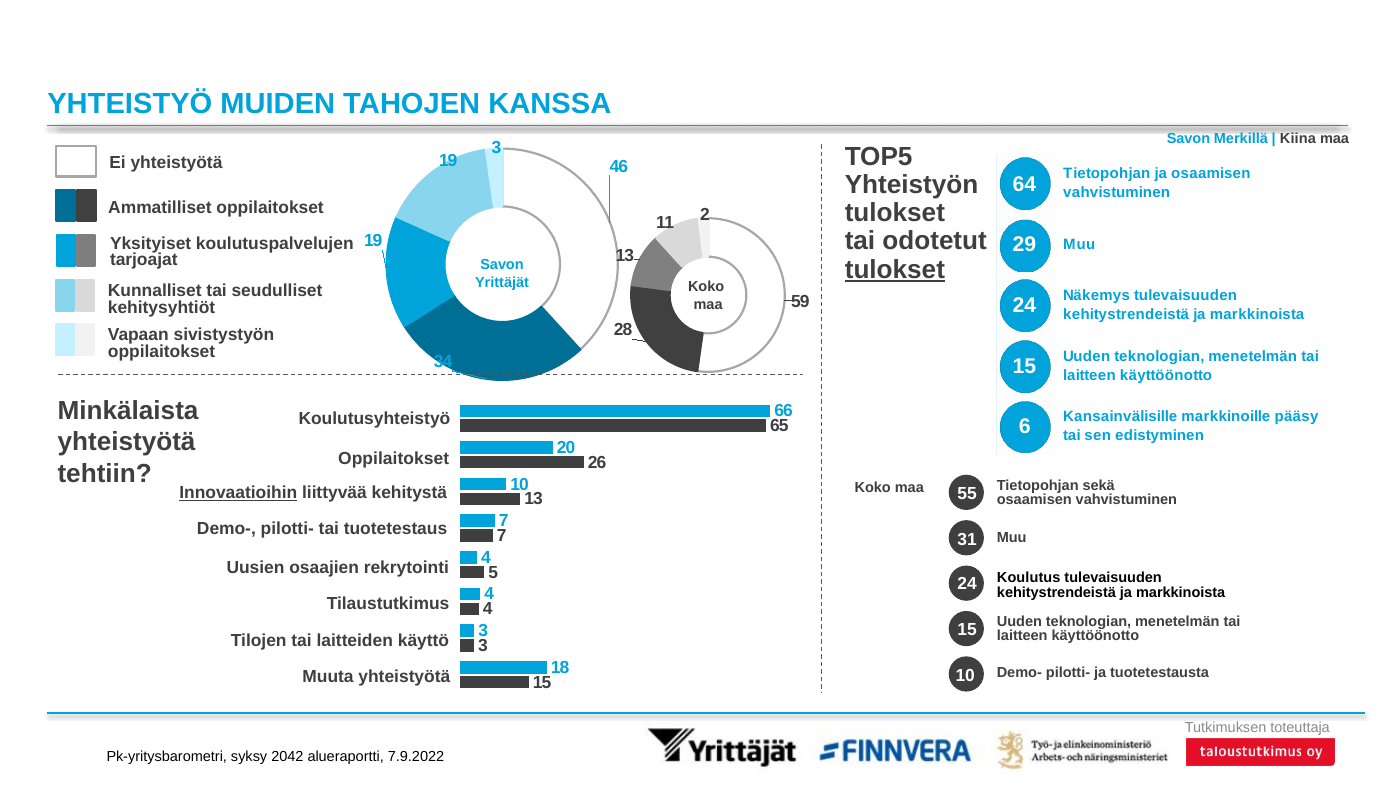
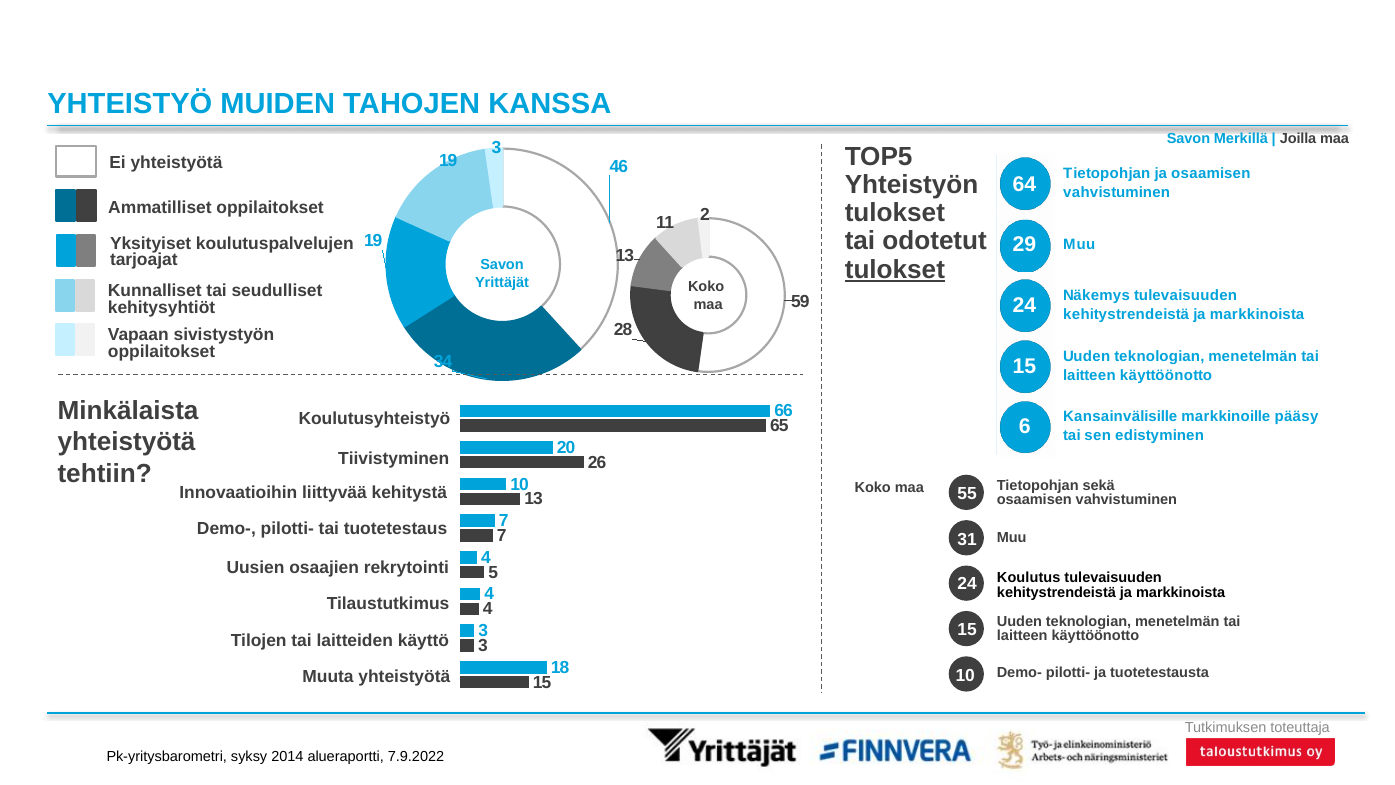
Kiina: Kiina -> Joilla (1298, 138)
Oppilaitokset: Oppilaitokset -> Tiivistyminen (394, 459)
Innovaatioihin underline: present -> none (238, 492)
2042: 2042 -> 2014 (287, 756)
